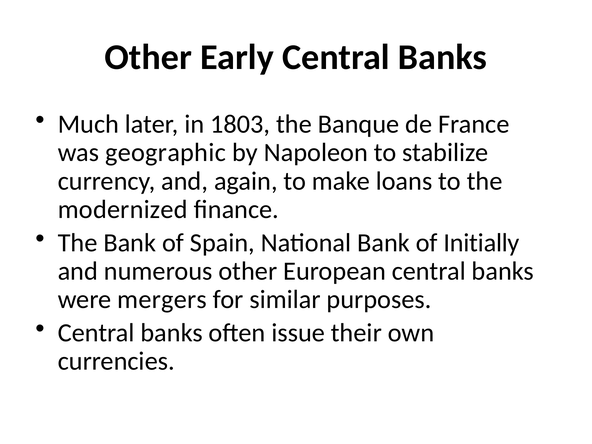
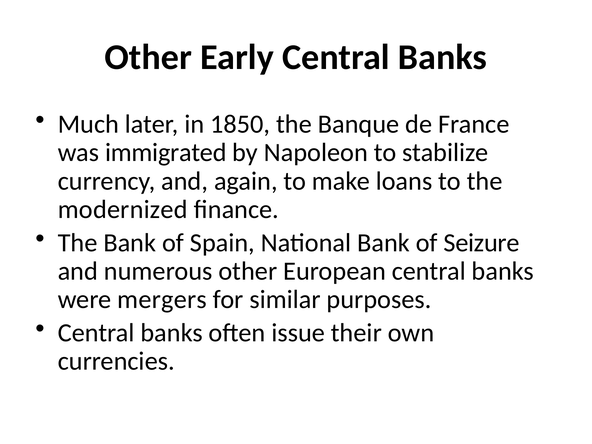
1803: 1803 -> 1850 (240, 124)
geographic: geographic -> immigrated (166, 153)
Initially: Initially -> Seizure (482, 243)
